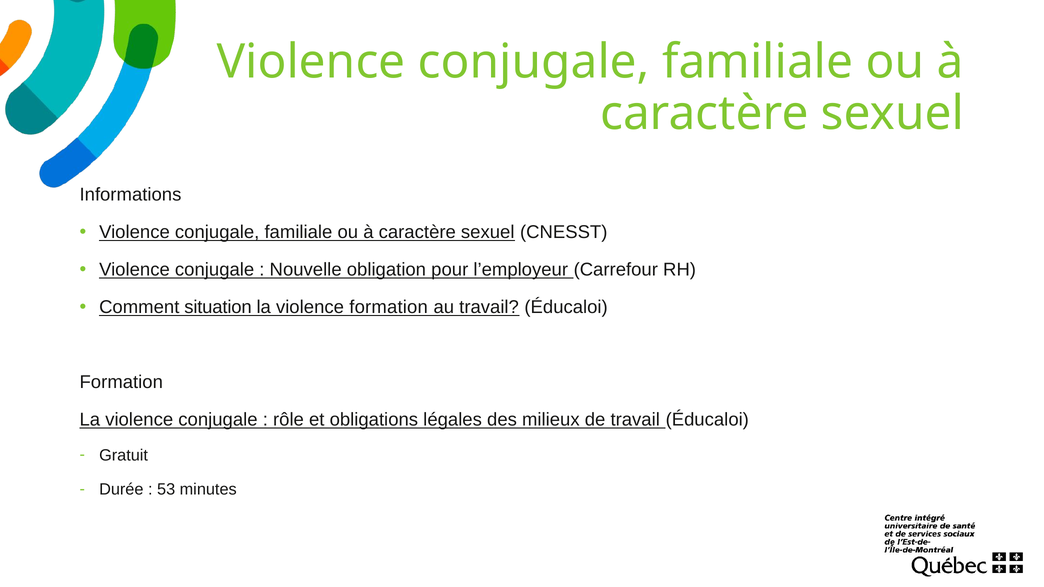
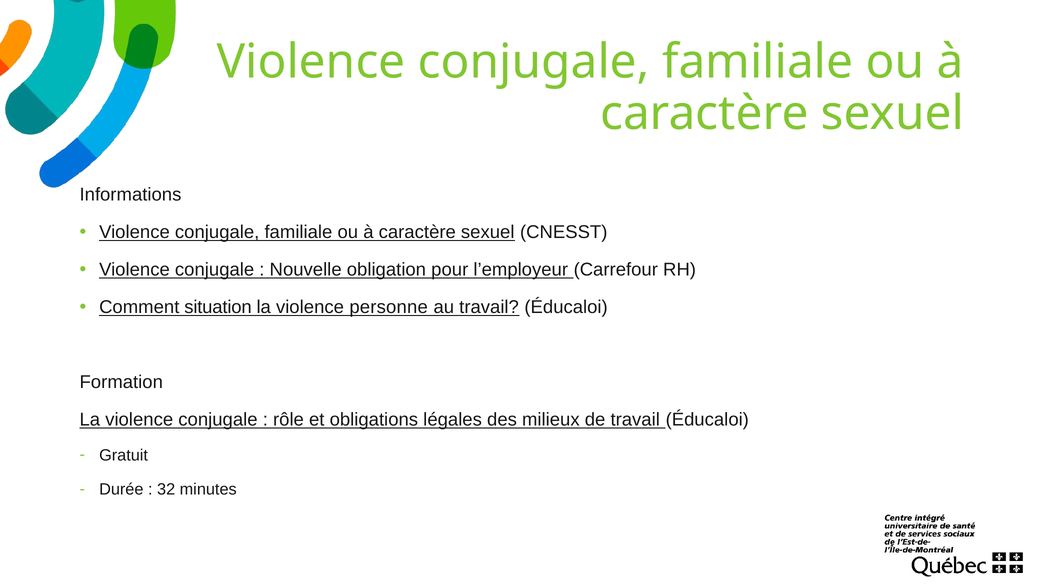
violence formation: formation -> personne (389, 307)
53: 53 -> 32 (166, 490)
